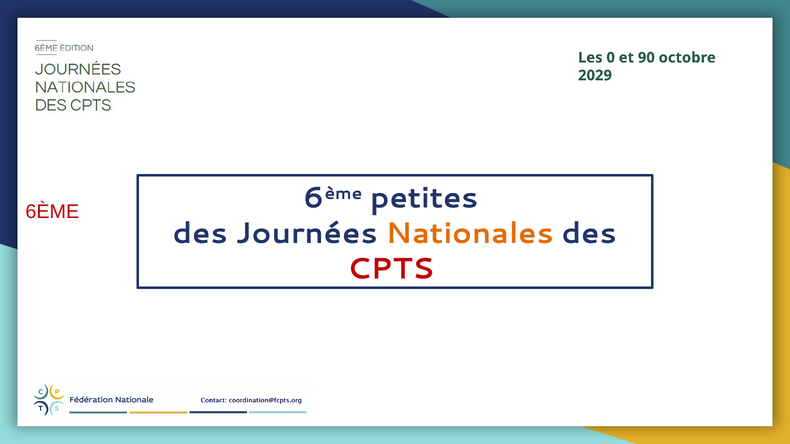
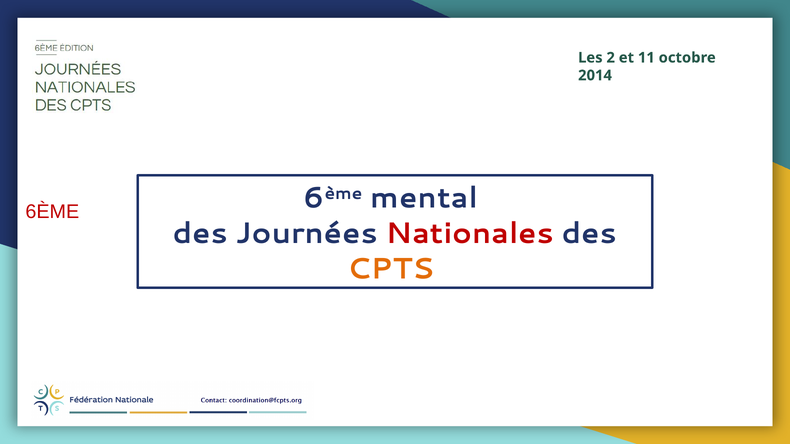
0: 0 -> 2 (611, 58)
90: 90 -> 11 (646, 58)
2029: 2029 -> 2014 (595, 75)
petites: petites -> mental (424, 198)
Nationales colour: orange -> red (470, 234)
CPTS colour: red -> orange (391, 269)
